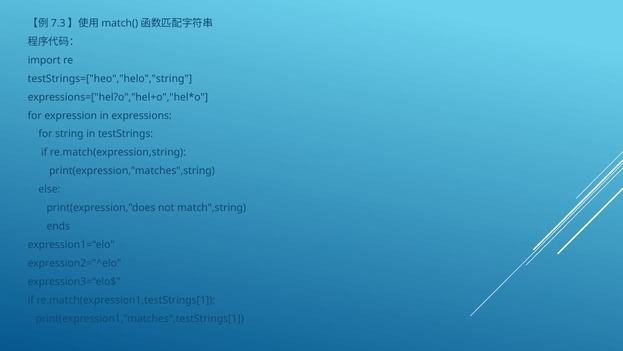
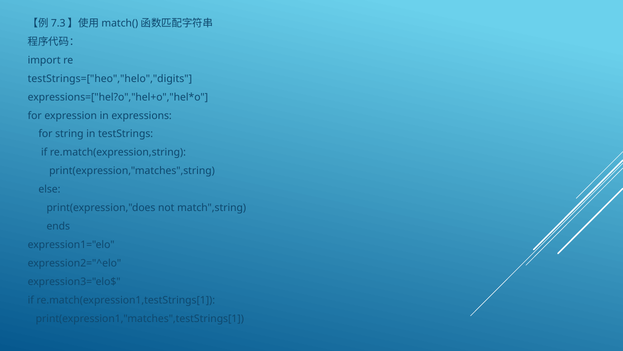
testStrings=["heo","helo","string: testStrings=["heo","helo","string -> testStrings=["heo","helo","digits (110, 79)
